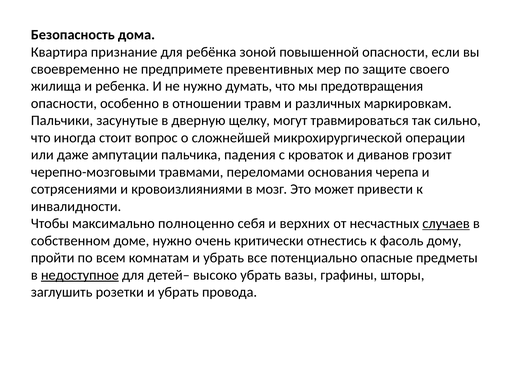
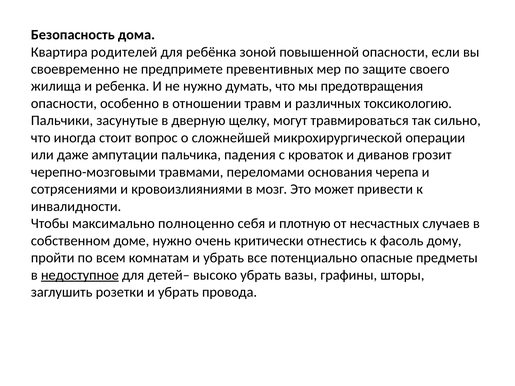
признание: признание -> родителей (124, 52)
маркировкам: маркировкам -> токсикологию (408, 104)
верхних: верхних -> плотную (305, 224)
случаев underline: present -> none (446, 224)
